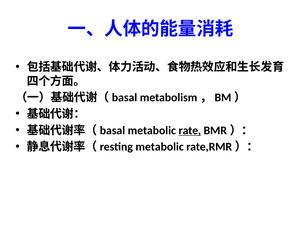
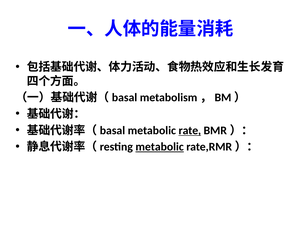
metabolic underline: none -> present (160, 147)
